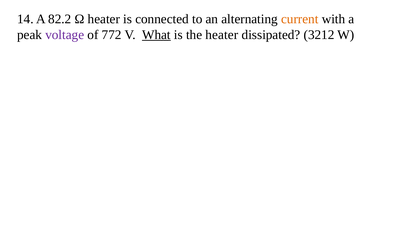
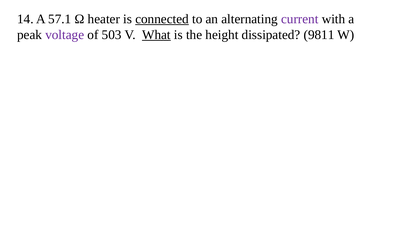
82.2: 82.2 -> 57.1 (60, 19)
connected underline: none -> present (162, 19)
current colour: orange -> purple (300, 19)
772: 772 -> 503 (112, 35)
the heater: heater -> height (222, 35)
3212: 3212 -> 9811 (319, 35)
